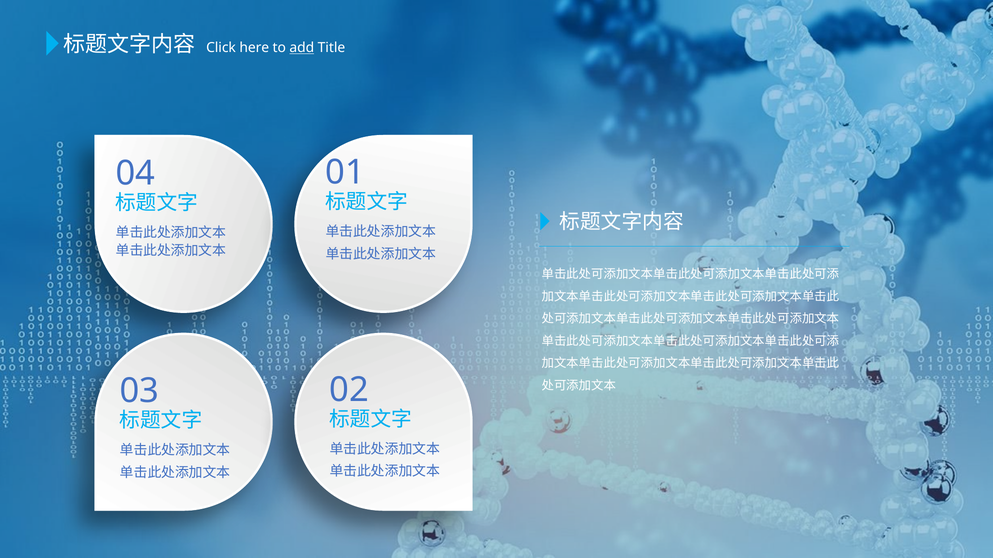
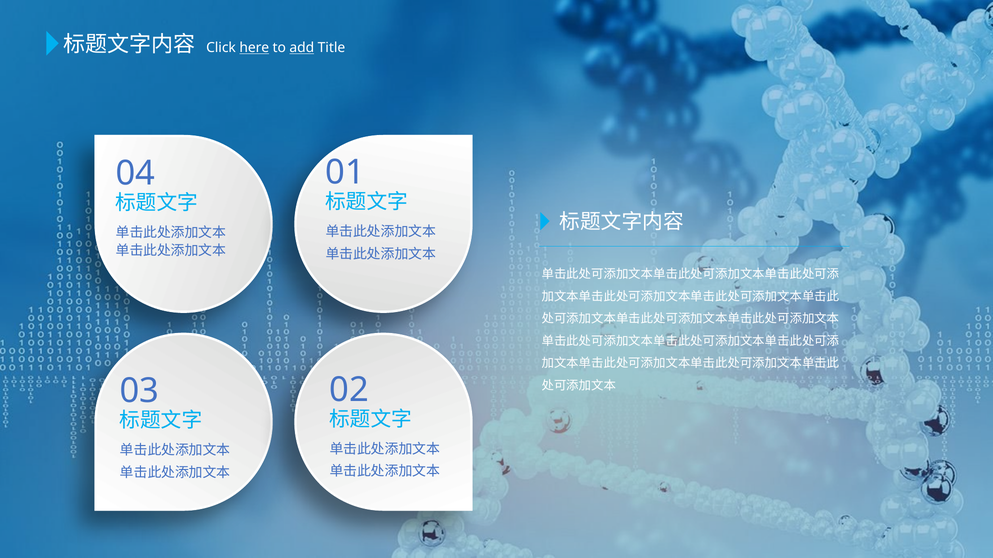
here underline: none -> present (254, 48)
